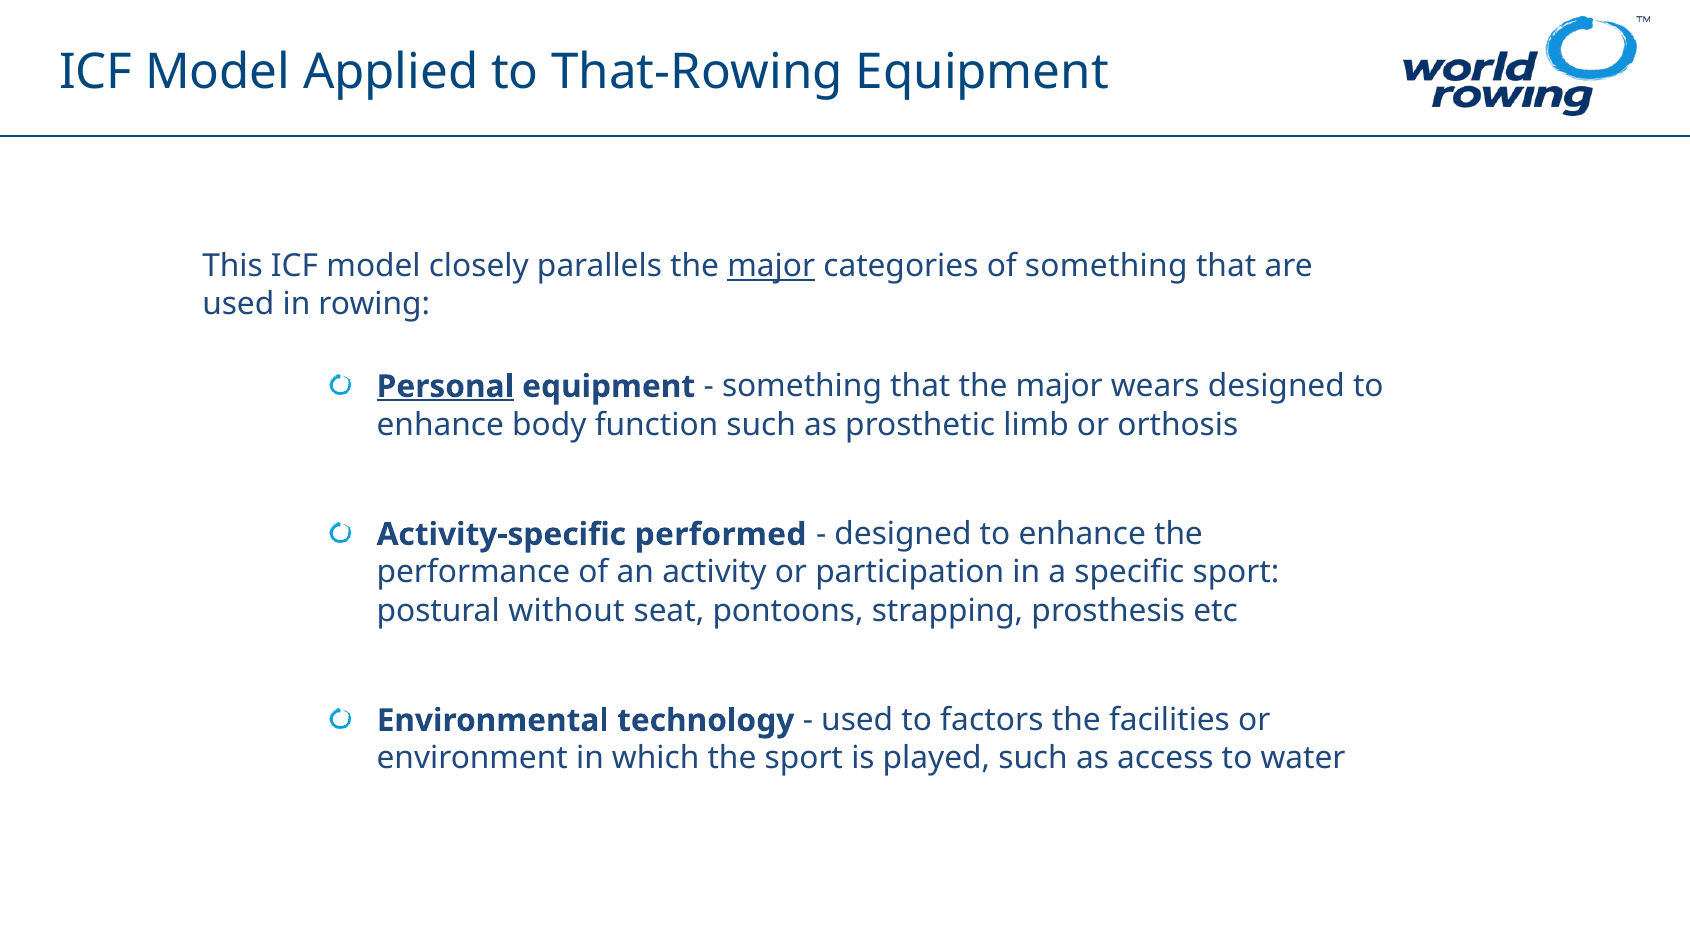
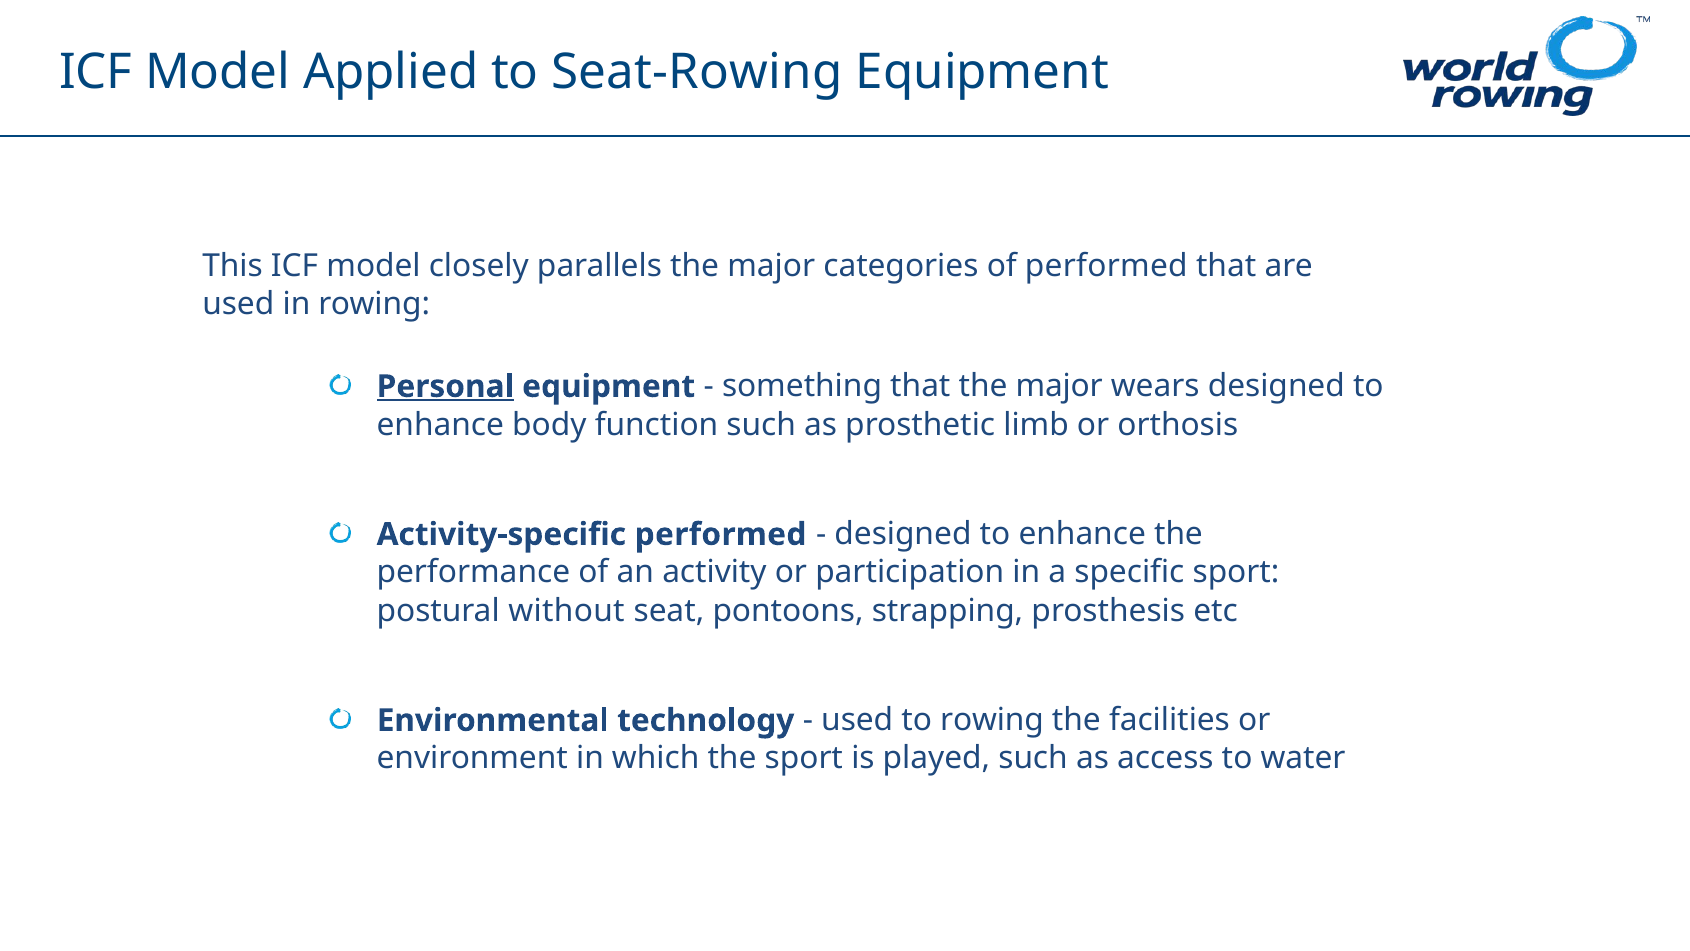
That-Rowing: That-Rowing -> Seat-Rowing (697, 72)
major underline: present -> none (771, 266)
of something: something -> performed (1106, 266)
to factors: factors -> rowing (992, 720)
